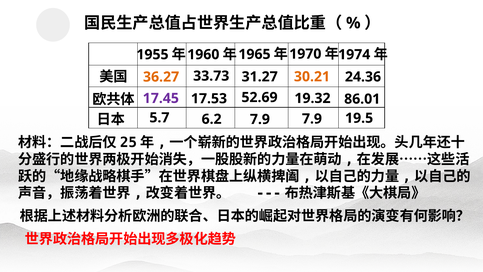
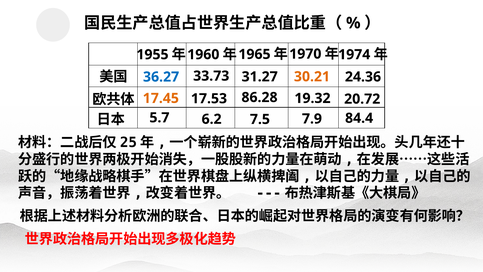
36.27 colour: orange -> blue (161, 77)
17.45 colour: purple -> orange (161, 98)
52.69: 52.69 -> 86.28 (260, 97)
86.01: 86.01 -> 20.72 (362, 99)
6.2 7.9: 7.9 -> 7.5 (260, 119)
19.5: 19.5 -> 84.4 (359, 118)
